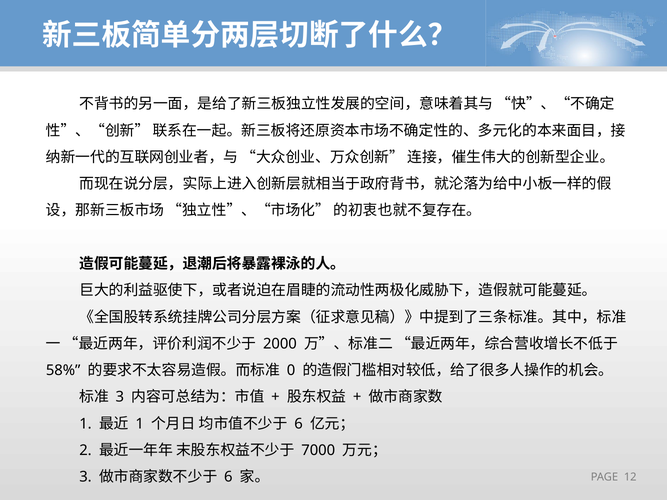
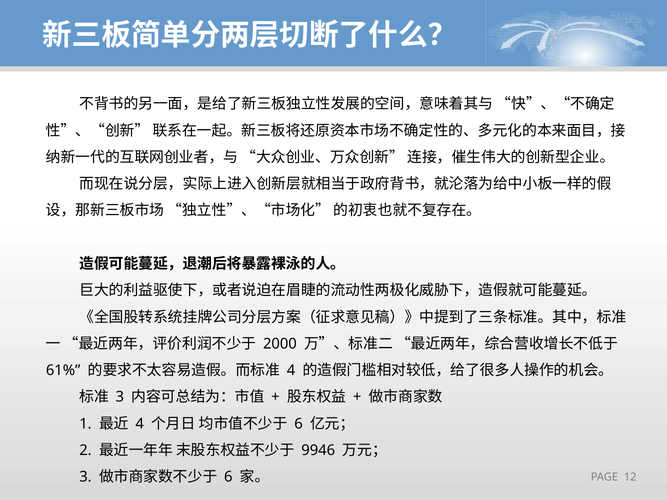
58%: 58% -> 61% (63, 371)
0: 0 -> 4 (291, 371)
1: 1 -> 4 (140, 424)
7000: 7000 -> 9946 (318, 451)
